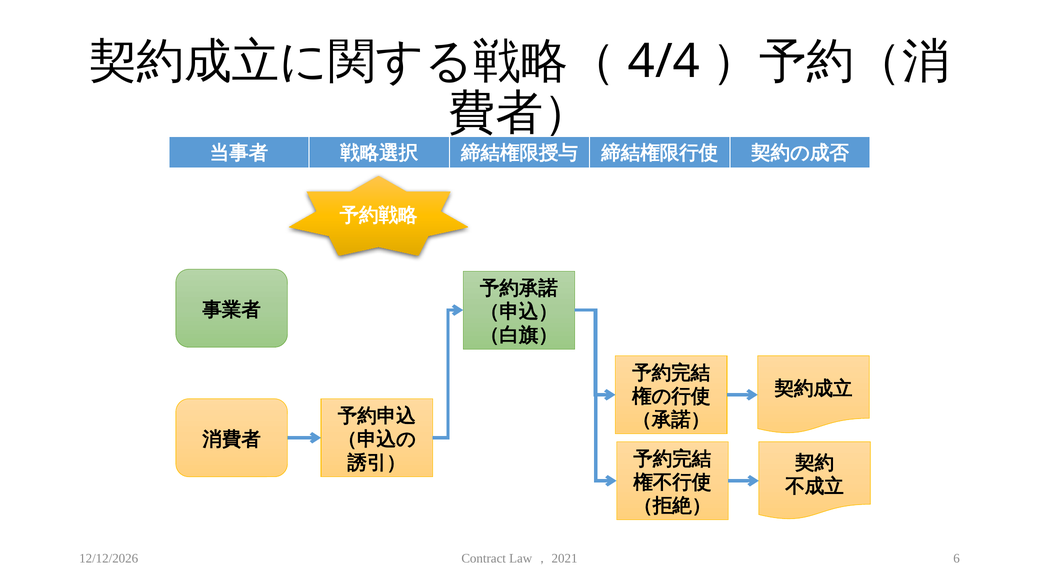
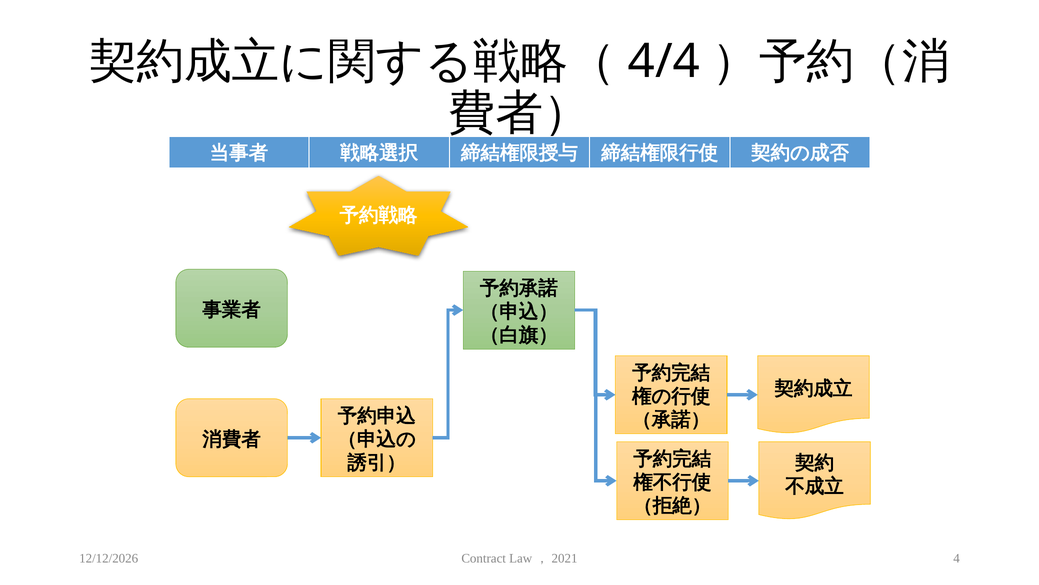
6: 6 -> 4 (956, 558)
